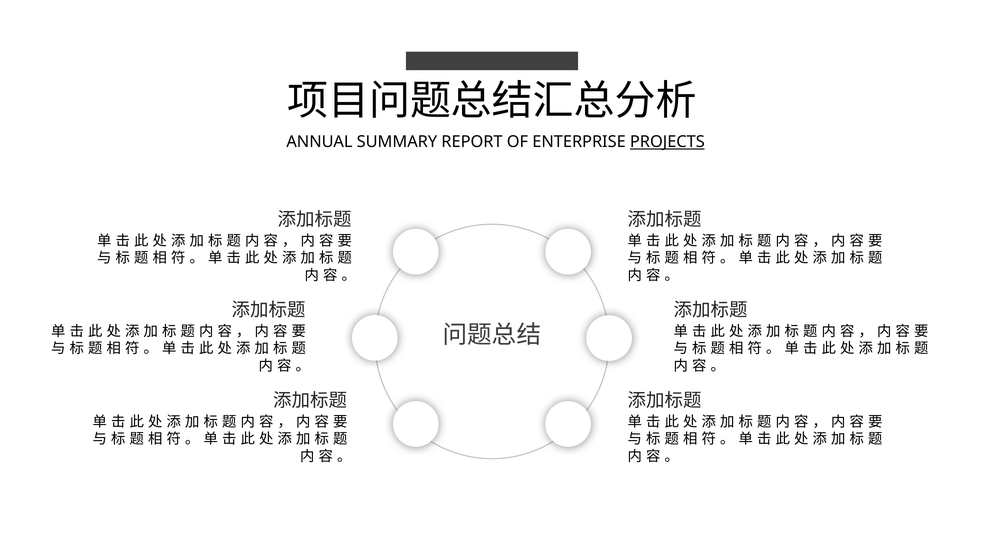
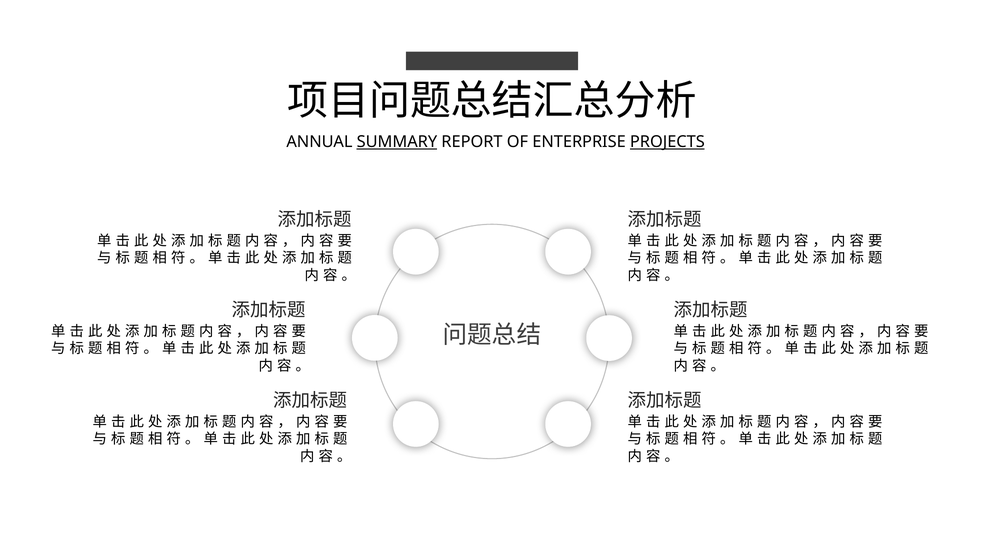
SUMMARY underline: none -> present (397, 142)
